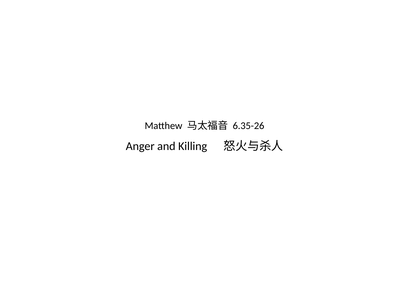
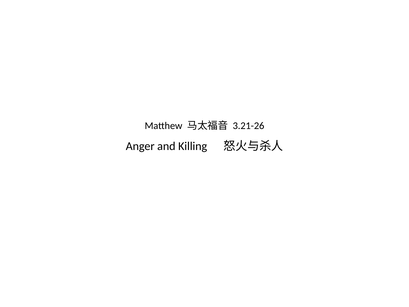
6.35-26: 6.35-26 -> 3.21-26 (249, 126)
